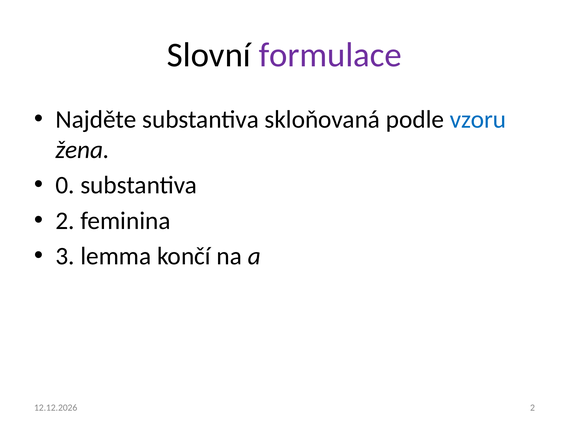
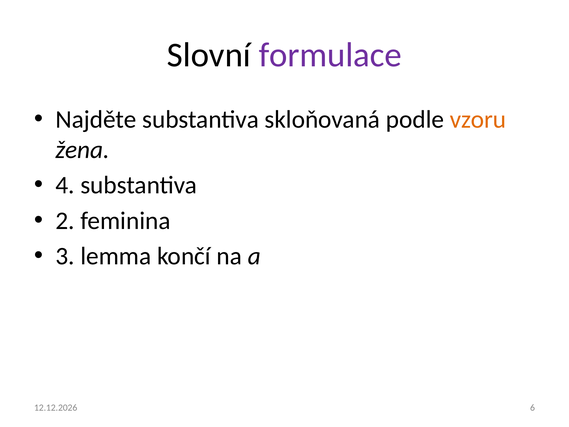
vzoru colour: blue -> orange (478, 119)
0: 0 -> 4 (65, 185)
2: 2 -> 6 (533, 407)
